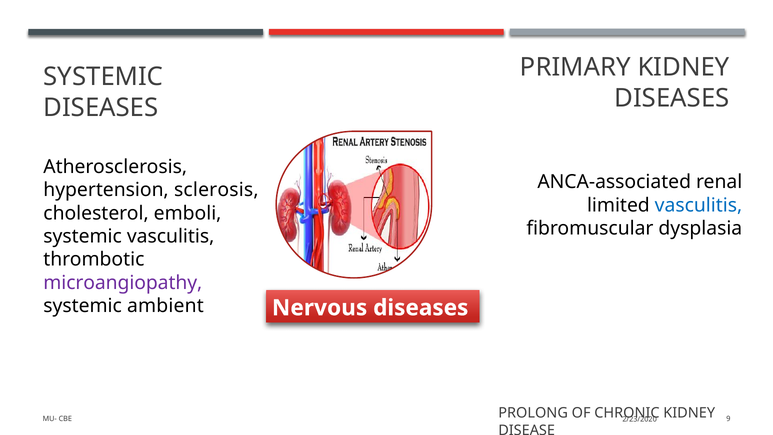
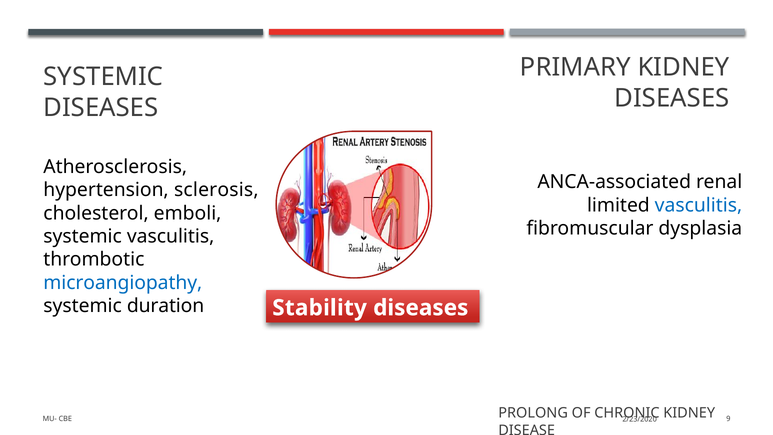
microangiopathy colour: purple -> blue (123, 283)
ambient: ambient -> duration (166, 306)
Nervous: Nervous -> Stability (320, 308)
